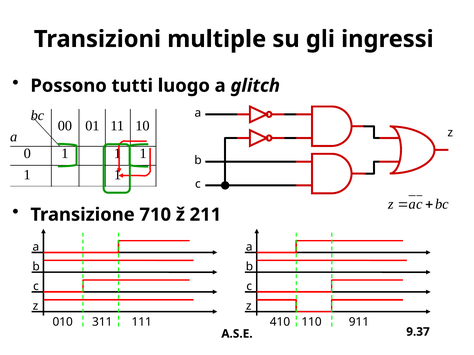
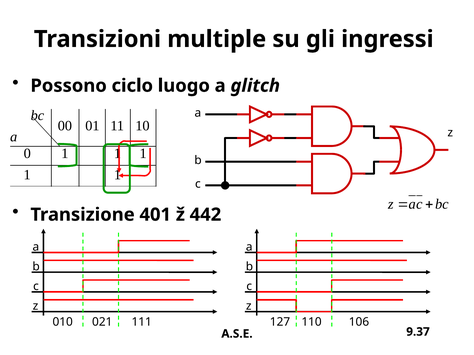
tutti: tutti -> ciclo (132, 86)
710: 710 -> 401 (155, 215)
211: 211 -> 442 (205, 215)
311: 311 -> 021 (102, 322)
410: 410 -> 127 (280, 322)
911: 911 -> 106 (359, 322)
